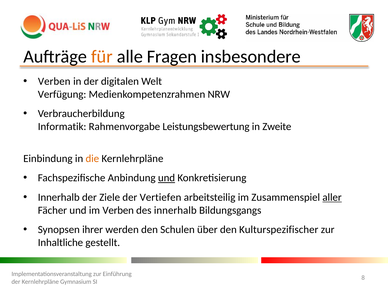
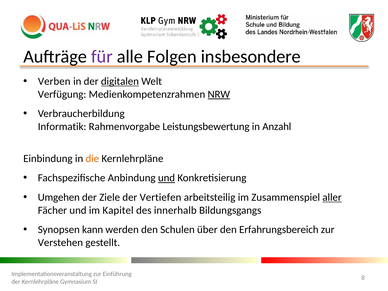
für colour: orange -> purple (102, 57)
Fragen: Fragen -> Folgen (172, 57)
digitalen underline: none -> present (120, 81)
NRW underline: none -> present (219, 94)
Zweite: Zweite -> Anzahl (277, 127)
Innerhalb: Innerhalb -> Umgehen (59, 197)
im Verben: Verben -> Kapitel (118, 210)
ihrer: ihrer -> kann (93, 230)
Kulturspezifischer: Kulturspezifischer -> Erfahrungsbereich (279, 230)
Inhaltliche: Inhaltliche -> Verstehen (60, 243)
